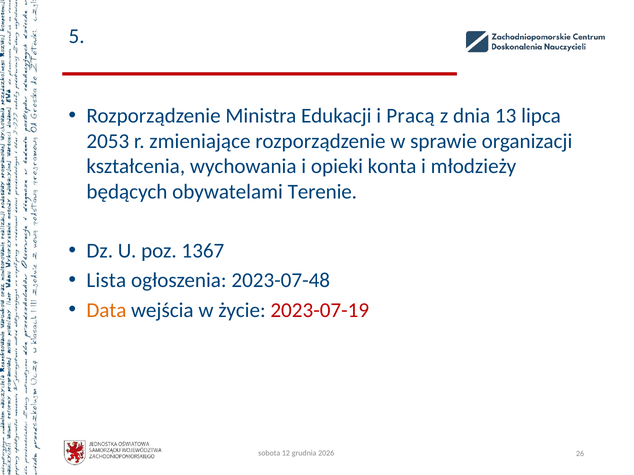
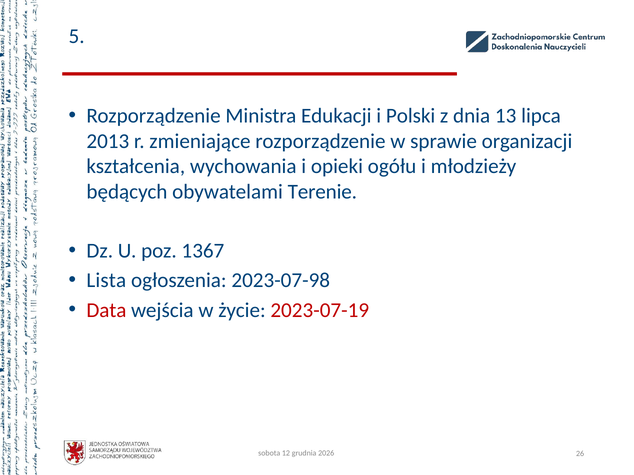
Pracą: Pracą -> Polski (411, 116)
2053: 2053 -> 2013 (108, 141)
konta: konta -> ogółu (392, 167)
2023-07-48: 2023-07-48 -> 2023-07-98 (281, 281)
Data colour: orange -> red (106, 310)
